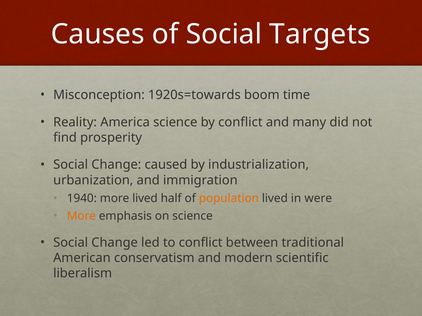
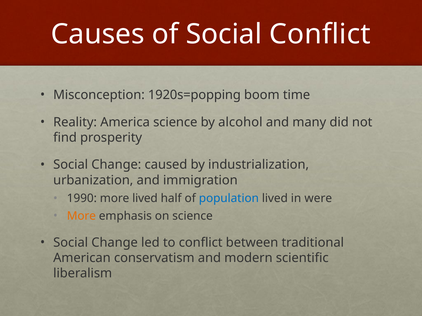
Social Targets: Targets -> Conflict (320, 34)
1920s=towards: 1920s=towards -> 1920s=popping (194, 95)
by conflict: conflict -> alcohol (240, 122)
1940: 1940 -> 1990 (82, 199)
population colour: orange -> blue (229, 199)
